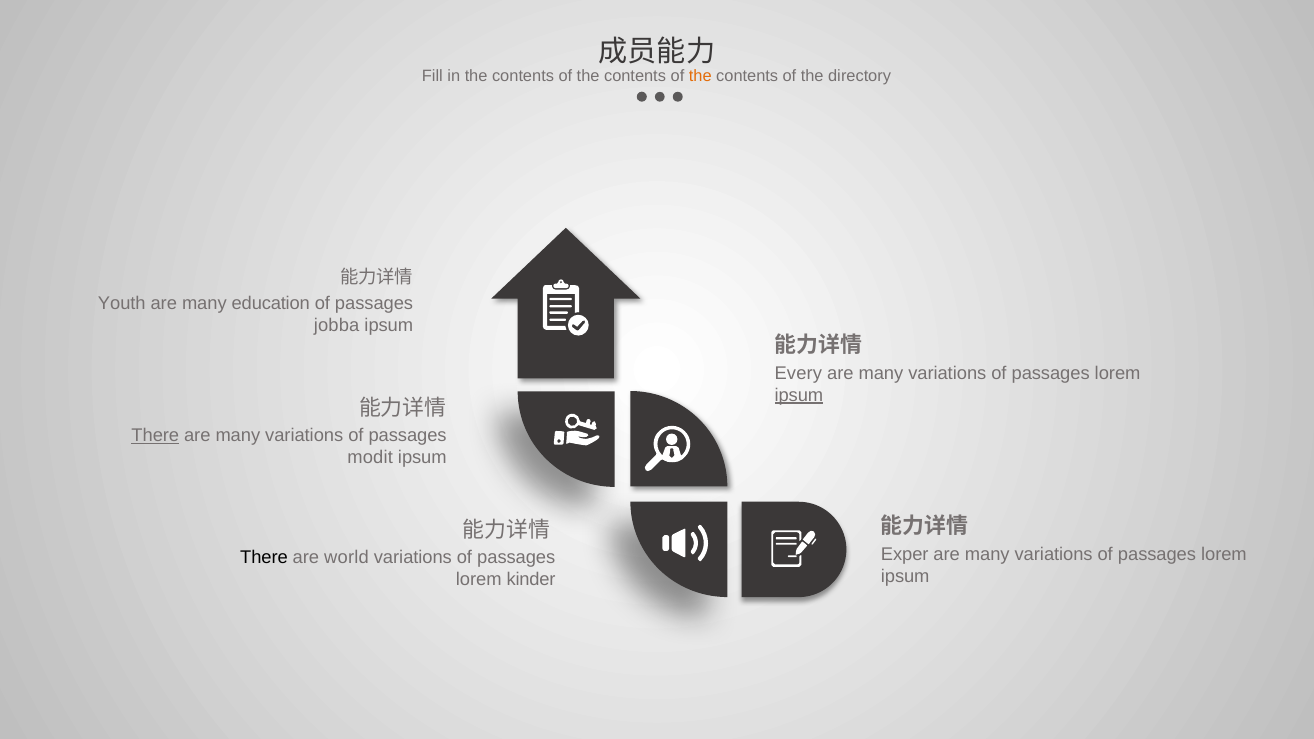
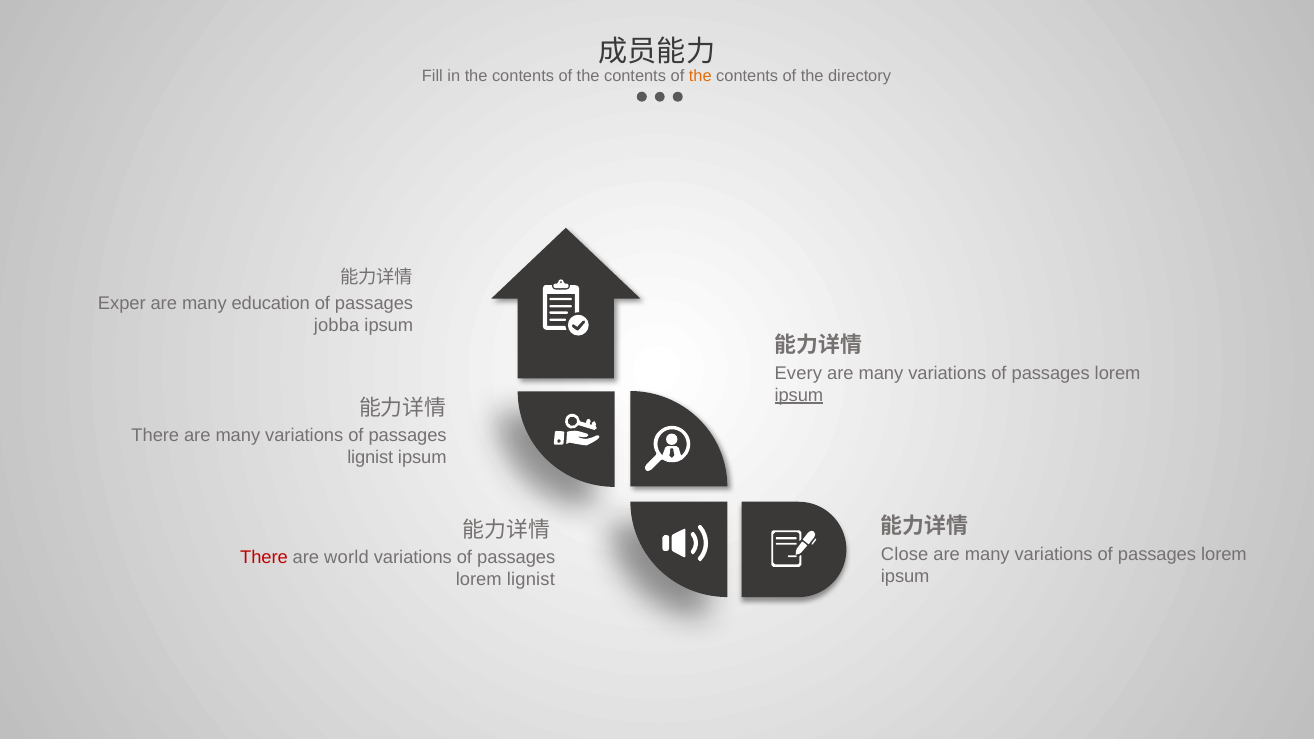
Youth: Youth -> Exper (122, 303)
There underline: present -> none (155, 436)
modit: modit -> lignist (370, 458)
Exper: Exper -> Close (905, 554)
There colour: black -> red (264, 557)
lorem kinder: kinder -> lignist (531, 579)
